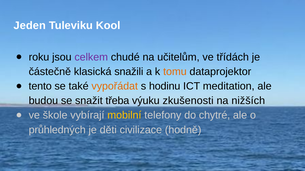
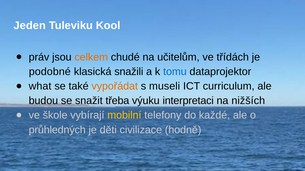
roku: roku -> práv (39, 57)
celkem colour: purple -> orange (91, 57)
částečně: částečně -> podobné (50, 72)
tomu colour: orange -> blue (175, 72)
tento: tento -> what (40, 86)
hodinu: hodinu -> museli (165, 86)
meditation: meditation -> curriculum (229, 86)
zkušenosti: zkušenosti -> interpretaci (188, 101)
chytré: chytré -> každé (215, 116)
